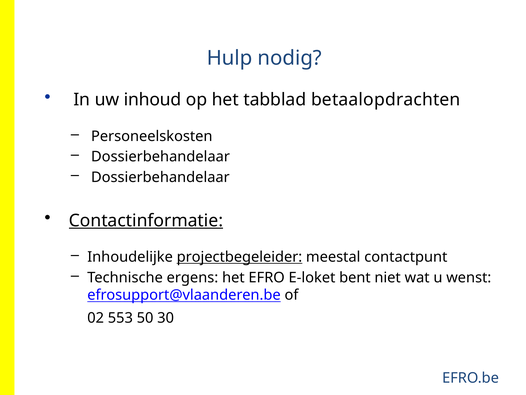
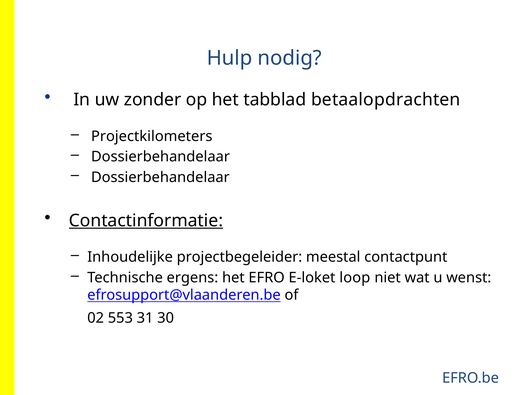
inhoud: inhoud -> zonder (153, 100)
Personeelskosten: Personeelskosten -> Projectkilometers (152, 136)
projectbegeleider underline: present -> none (239, 257)
bent: bent -> loop (355, 277)
50: 50 -> 31 (145, 318)
